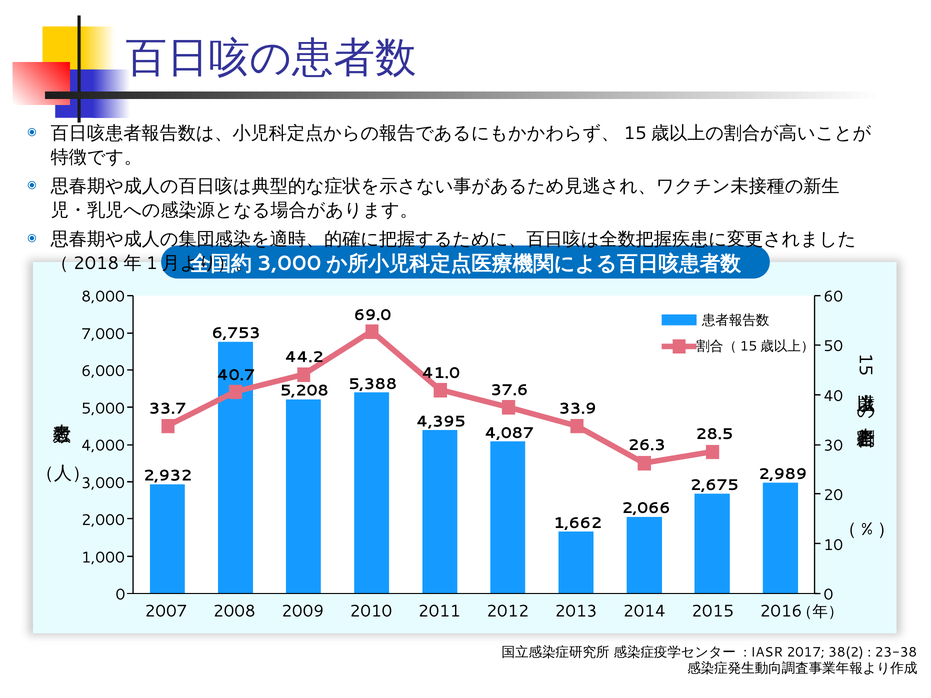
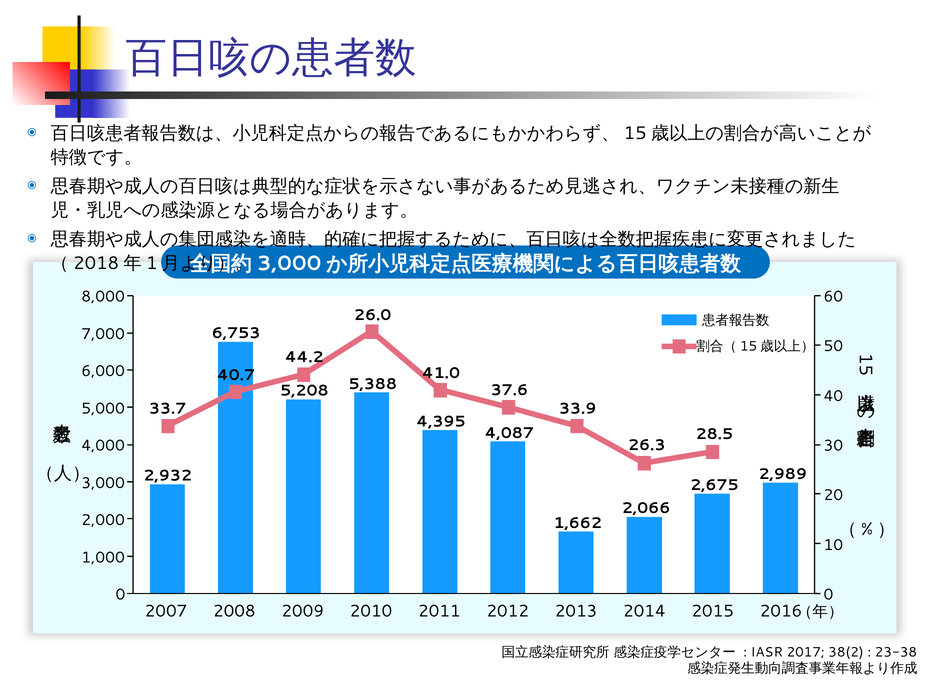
69.0: 69.0 -> 26.0 (373, 315)
